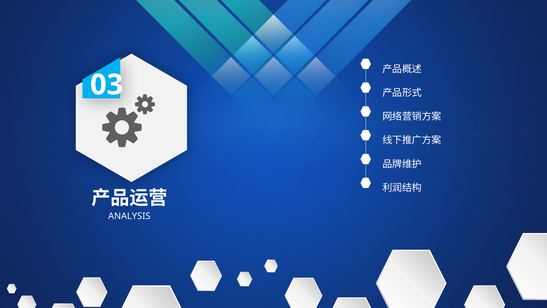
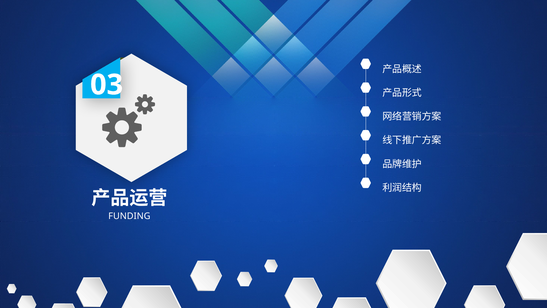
ANALYSIS: ANALYSIS -> FUNDING (129, 216)
